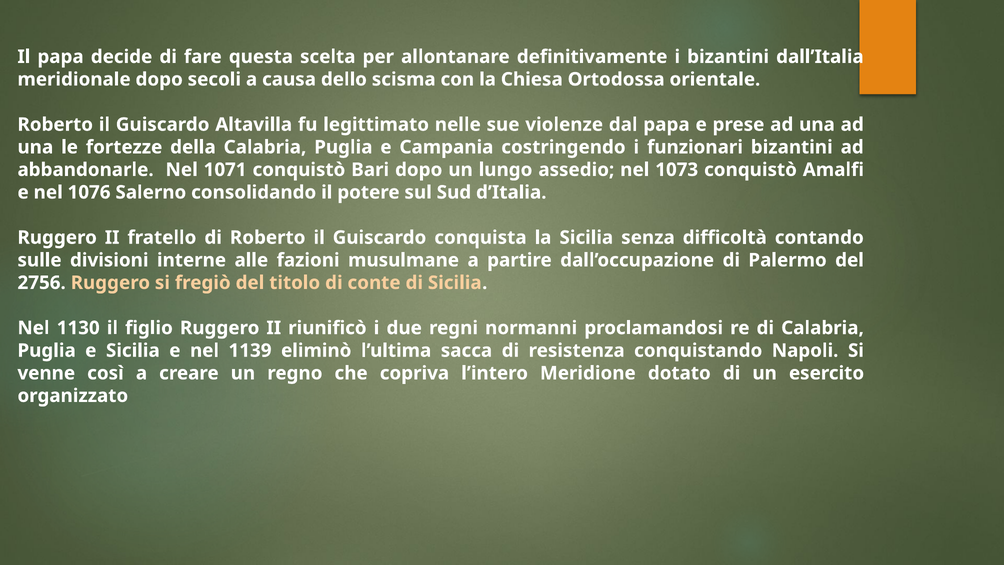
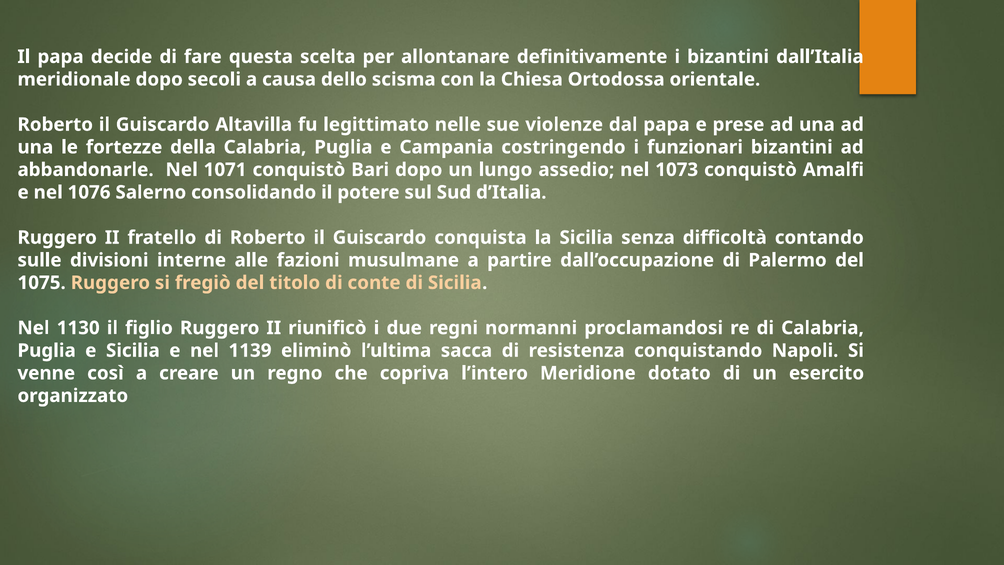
2756: 2756 -> 1075 (42, 283)
